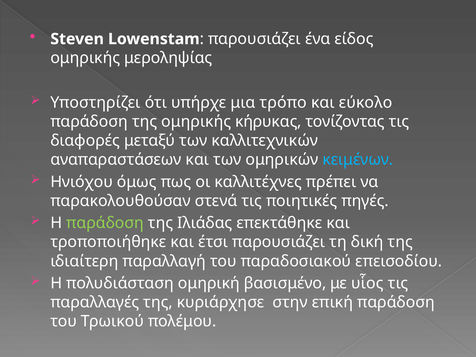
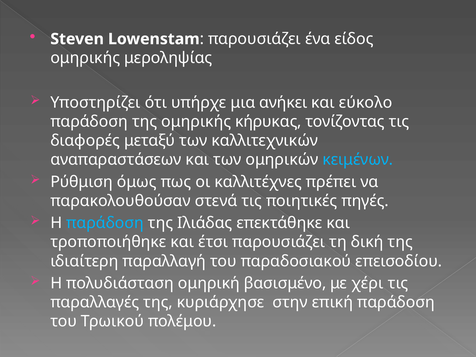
τρόπο: τρόπο -> ανήκει (283, 102)
Ηνιόχου: Ηνιόχου -> Ρύθμιση (82, 182)
παράδοση colour: light green -> light blue (105, 223)
υἷος: υἷος -> χέρι (367, 283)
